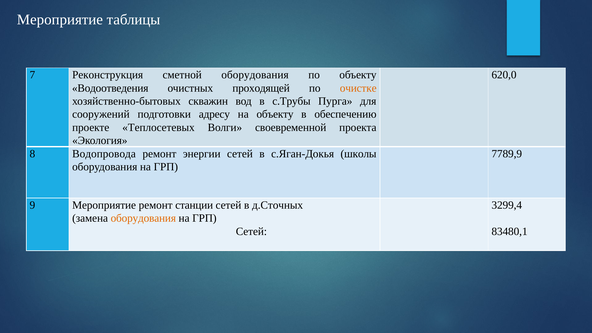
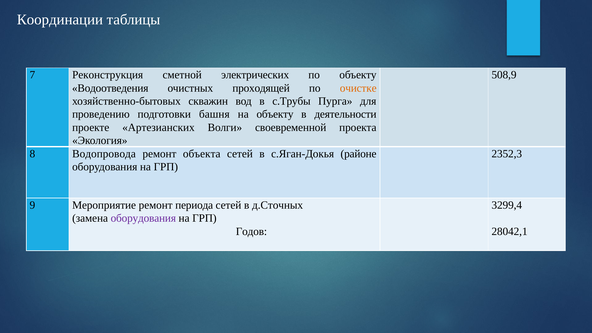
Мероприятие: Мероприятие -> Координации (60, 19)
сметной оборудования: оборудования -> электрических (255, 75)
620,0: 620,0 -> 508,9 (504, 75)
сооружений: сооружений -> проведению (101, 114)
адресу: адресу -> башня (214, 114)
обеспечению: обеспечению -> деятельности (345, 114)
Теплосетевых: Теплосетевых -> Артезианских (158, 127)
энергии: энергии -> объекта (202, 154)
школы: школы -> районе (359, 154)
7789,9: 7789,9 -> 2352,3 (507, 154)
станции: станции -> периода (194, 205)
оборудования colour: orange -> purple (143, 218)
Сетей: Сетей -> Годов (251, 231)
83480,1: 83480,1 -> 28042,1 (510, 231)
